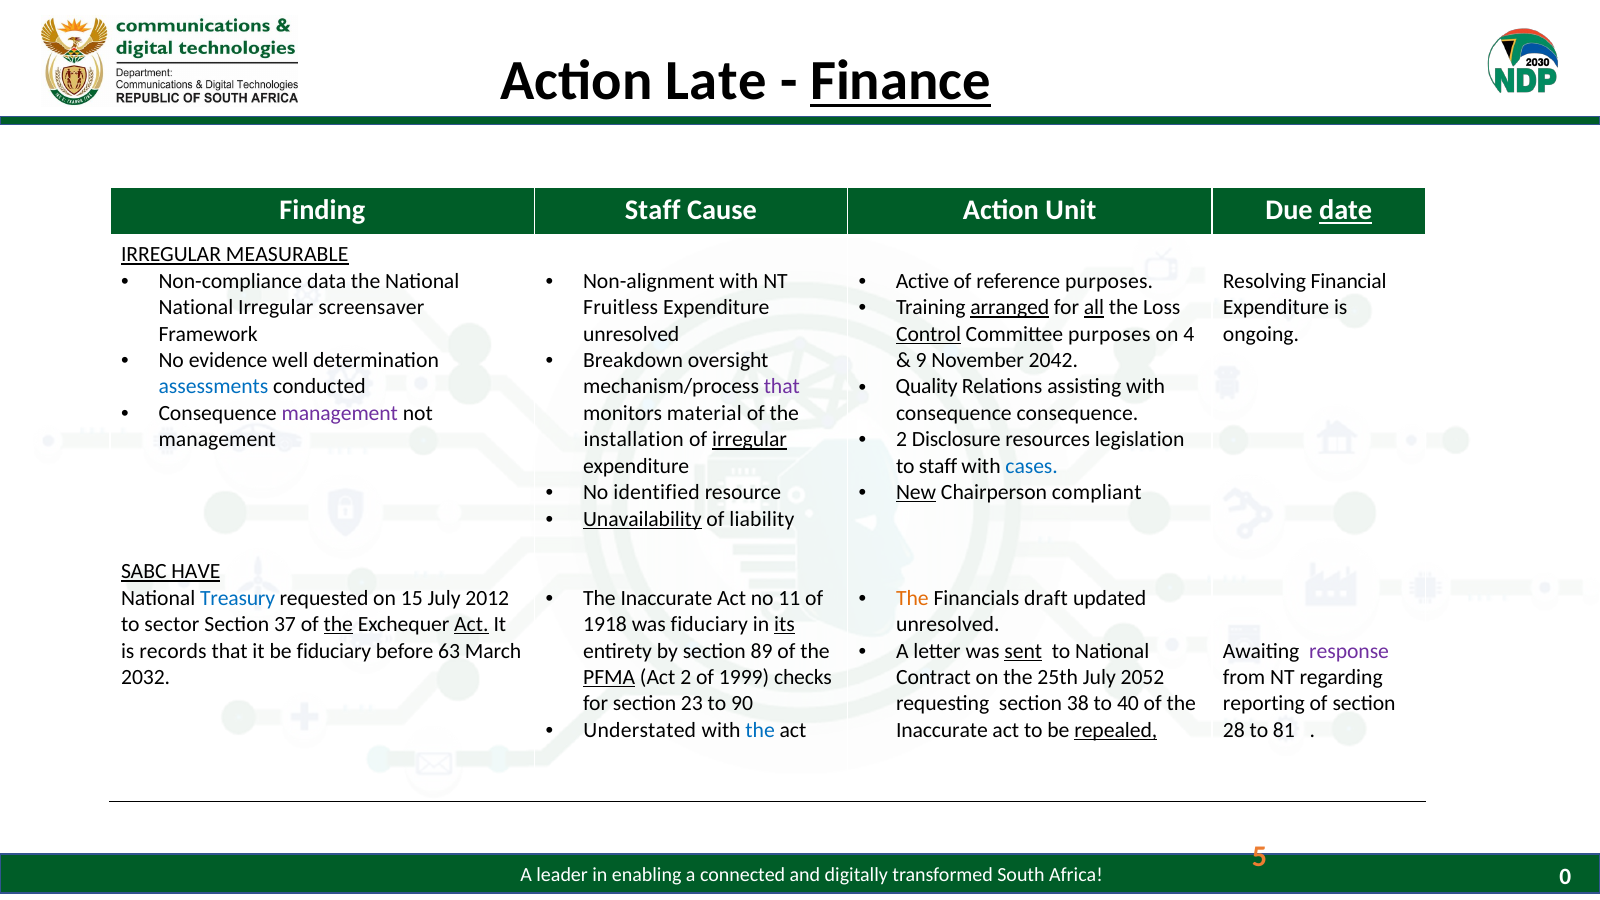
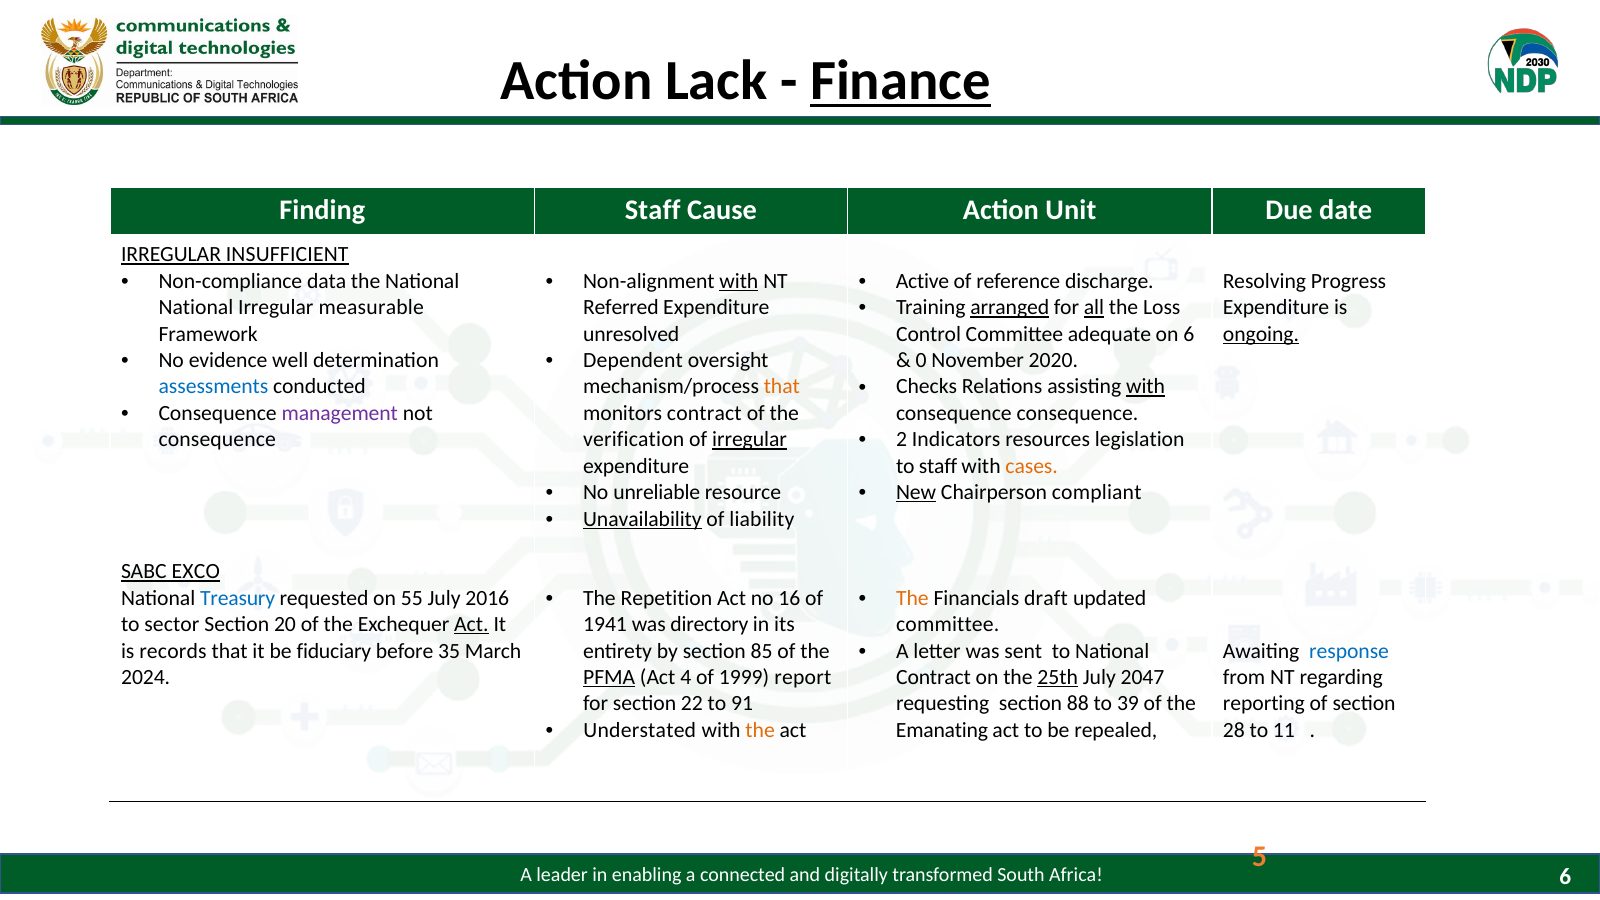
Late: Late -> Lack (716, 81)
date underline: present -> none (1346, 210)
MEASURABLE: MEASURABLE -> INSUFFICIENT (287, 255)
with underline: none -> present (739, 281)
reference purposes: purposes -> discharge (1109, 281)
Financial: Financial -> Progress (1349, 281)
screensaver: screensaver -> measurable (371, 308)
Fruitless: Fruitless -> Referred (621, 308)
Control underline: present -> none (929, 334)
Committee purposes: purposes -> adequate (1109, 334)
on 4: 4 -> 6 (1189, 334)
ongoing underline: none -> present (1261, 334)
Breakdown: Breakdown -> Dependent (633, 360)
9: 9 -> 0 (921, 360)
2042: 2042 -> 2020 (1053, 360)
Quality: Quality -> Checks (927, 387)
with underline: none -> present (1146, 387)
that colour: purple -> orange (782, 387)
monitors material: material -> contract (704, 413)
Disclosure: Disclosure -> Indicators (956, 440)
management: management -> consequence (217, 440)
installation: installation -> verification (634, 440)
cases colour: blue -> orange (1032, 466)
identified: identified -> unreliable (657, 492)
HAVE: HAVE -> EXCO (196, 572)
Inaccurate: Inaccurate -> Repetition (666, 598)
11: 11 -> 16 (789, 598)
15: 15 -> 55 (412, 598)
2012: 2012 -> 2016 (487, 598)
37: 37 -> 20 (285, 624)
the underline: present -> none (338, 624)
1918: 1918 -> 1941 (605, 624)
was fiduciary: fiduciary -> directory (709, 624)
its underline: present -> none (784, 624)
unresolved: unresolved -> committee (948, 624)
sent underline: present -> none (1023, 651)
63: 63 -> 35 (449, 651)
89: 89 -> 85 (762, 651)
response colour: purple -> blue (1349, 651)
2032: 2032 -> 2024 (146, 677)
Act 2: 2 -> 4 (686, 677)
checks: checks -> report (803, 677)
25th underline: none -> present (1058, 677)
2052: 2052 -> 2047 (1143, 677)
23: 23 -> 22 (692, 704)
90: 90 -> 91 (742, 704)
38: 38 -> 88 (1078, 704)
40: 40 -> 39 (1128, 704)
the colour: blue -> orange (760, 730)
Inaccurate: Inaccurate -> Emanating (942, 730)
repealed underline: present -> none (1116, 730)
81: 81 -> 11 (1284, 730)
0: 0 -> 6 (1565, 877)
